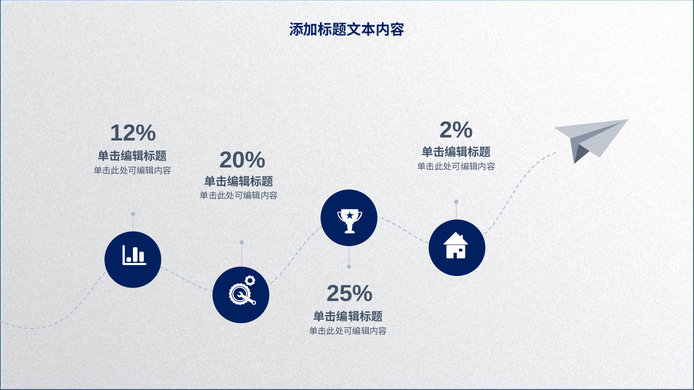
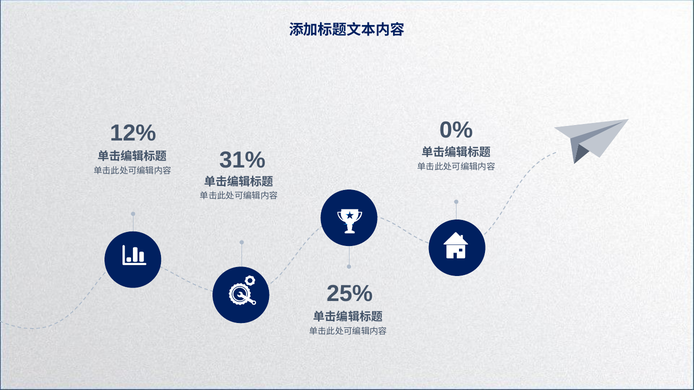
2%: 2% -> 0% (456, 130)
20%: 20% -> 31% (242, 160)
